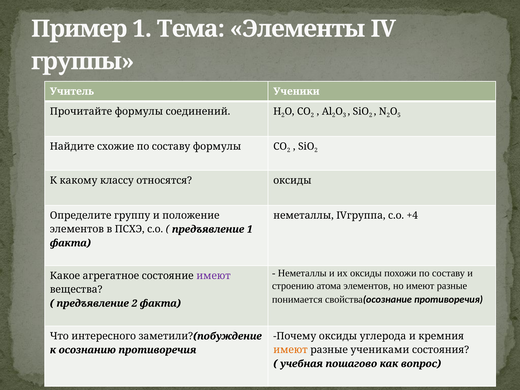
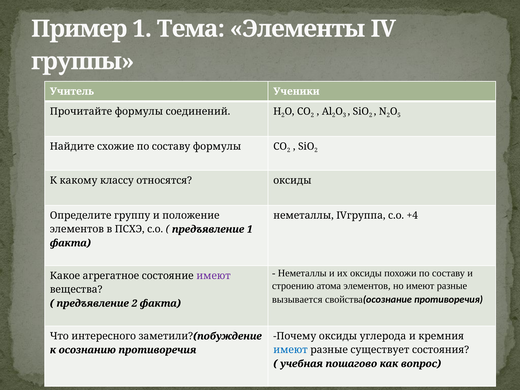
понимается: понимается -> вызывается (297, 300)
имеют colour: orange -> blue (290, 350)
учениками: учениками -> существует (380, 350)
